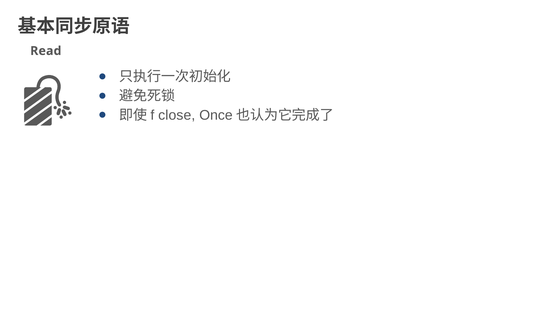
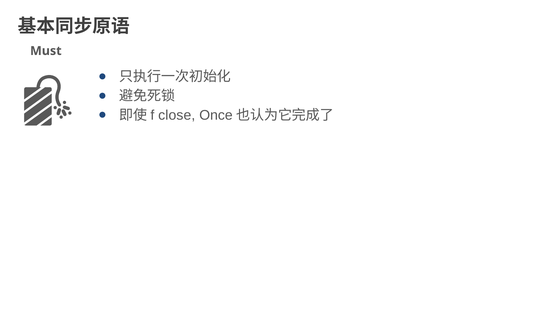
Read: Read -> Must (46, 51)
